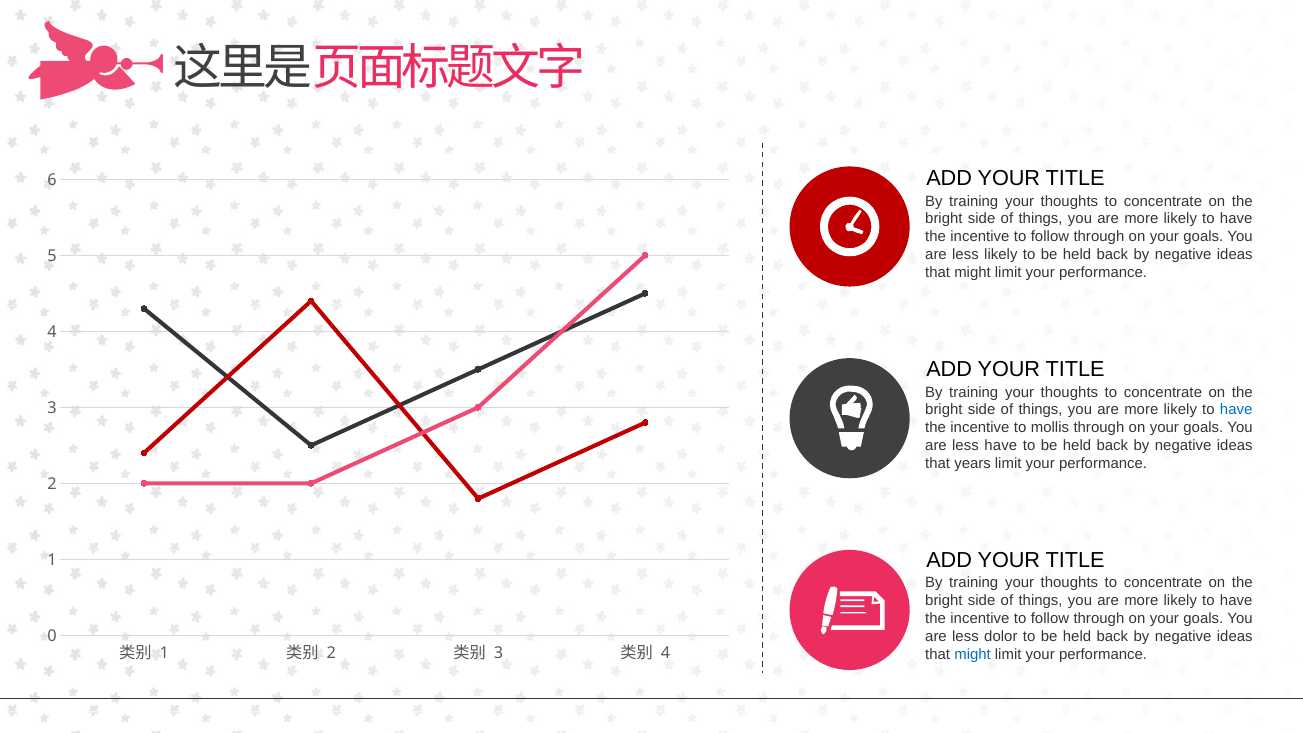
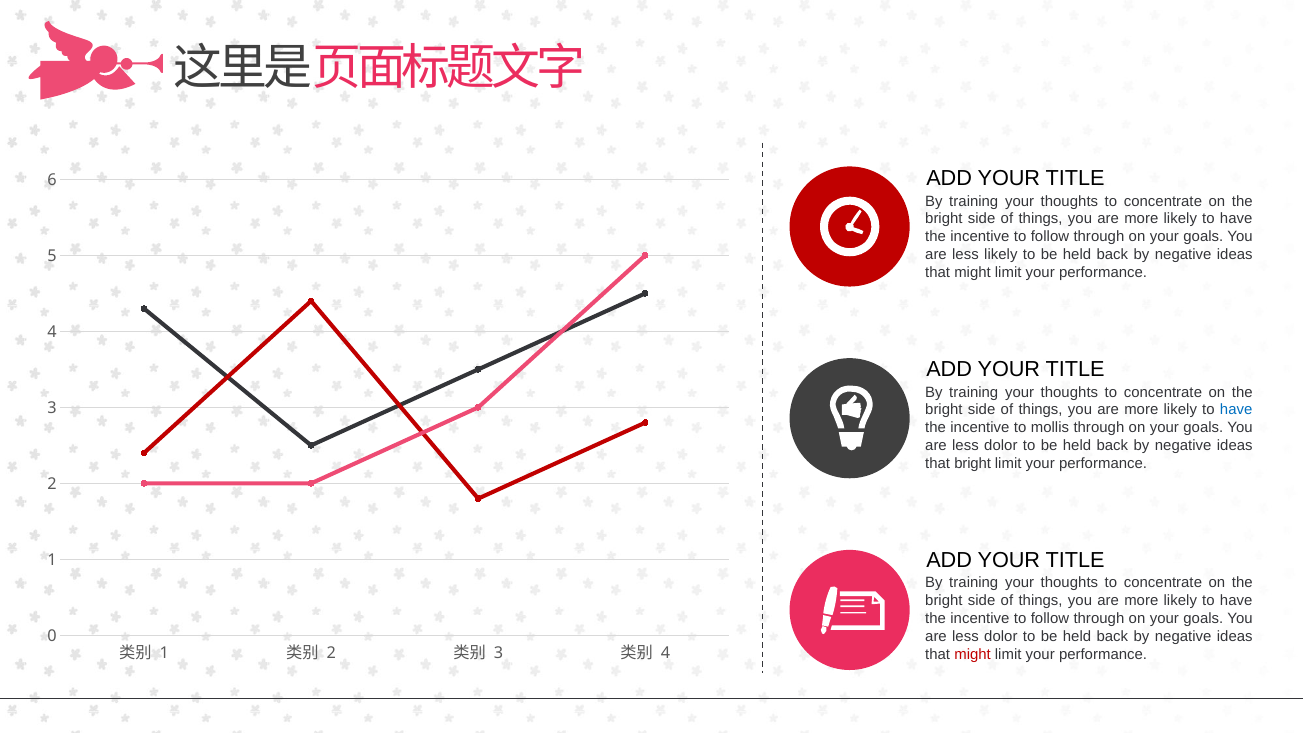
have: have -> dolor (1001, 446)
that years: years -> bright (973, 464)
might colour: blue -> red (973, 655)
